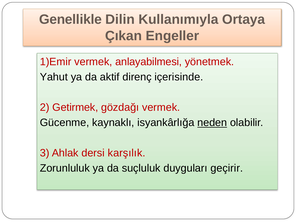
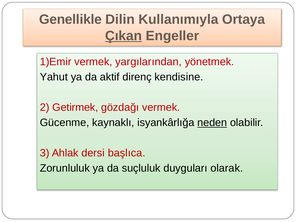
Çıkan underline: none -> present (123, 36)
anlayabilmesi: anlayabilmesi -> yargılarından (149, 62)
içerisinde: içerisinde -> kendisine (179, 77)
karşılık: karşılık -> başlıca (127, 153)
geçirir: geçirir -> olarak (227, 168)
